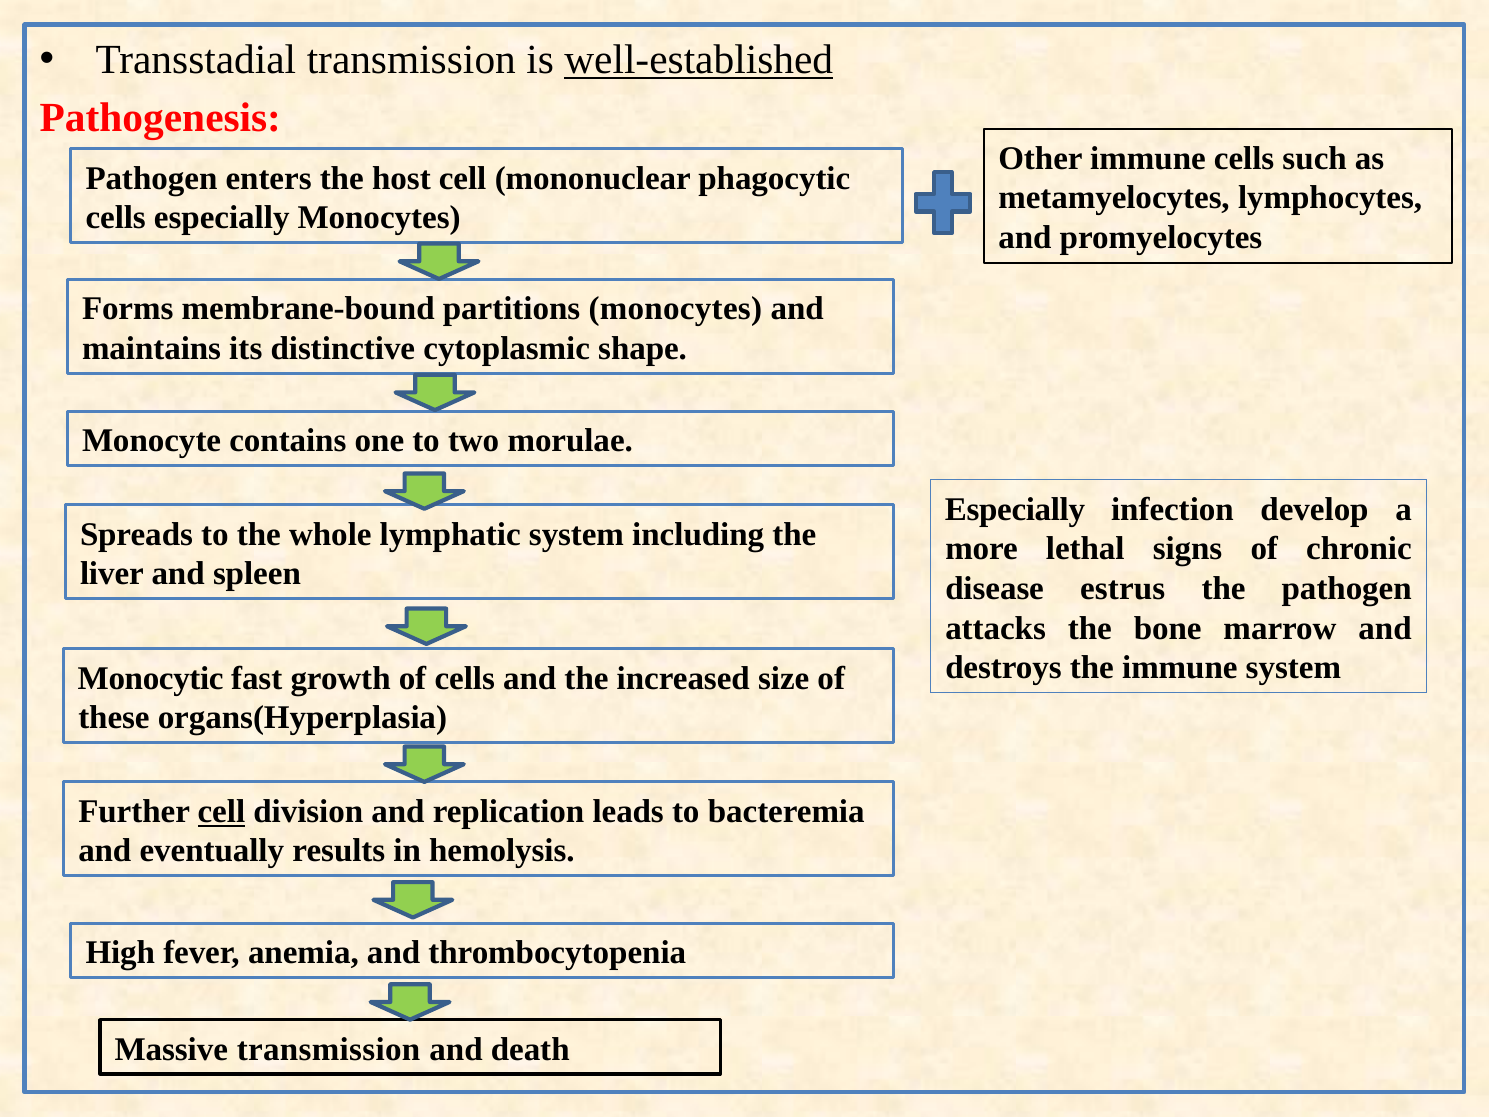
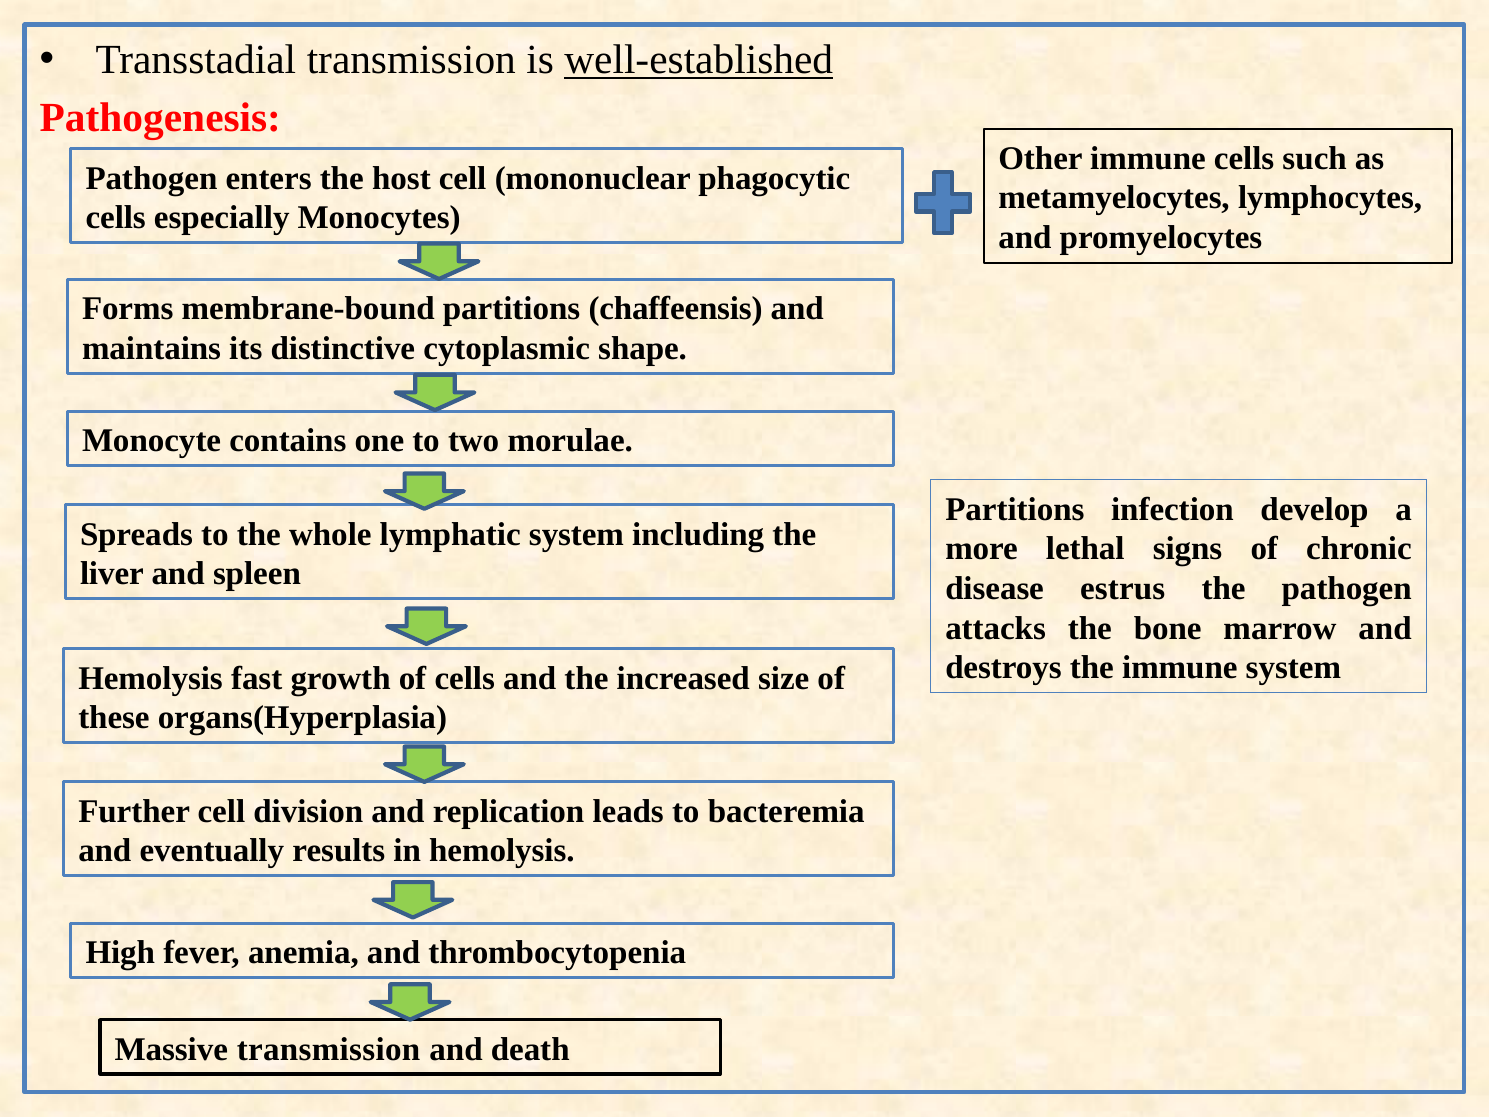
partitions monocytes: monocytes -> chaffeensis (676, 309)
Especially: Especially -> Partitions (1015, 509)
Monocytic: Monocytic -> Hemolysis (151, 678)
cell underline: present -> none (221, 811)
